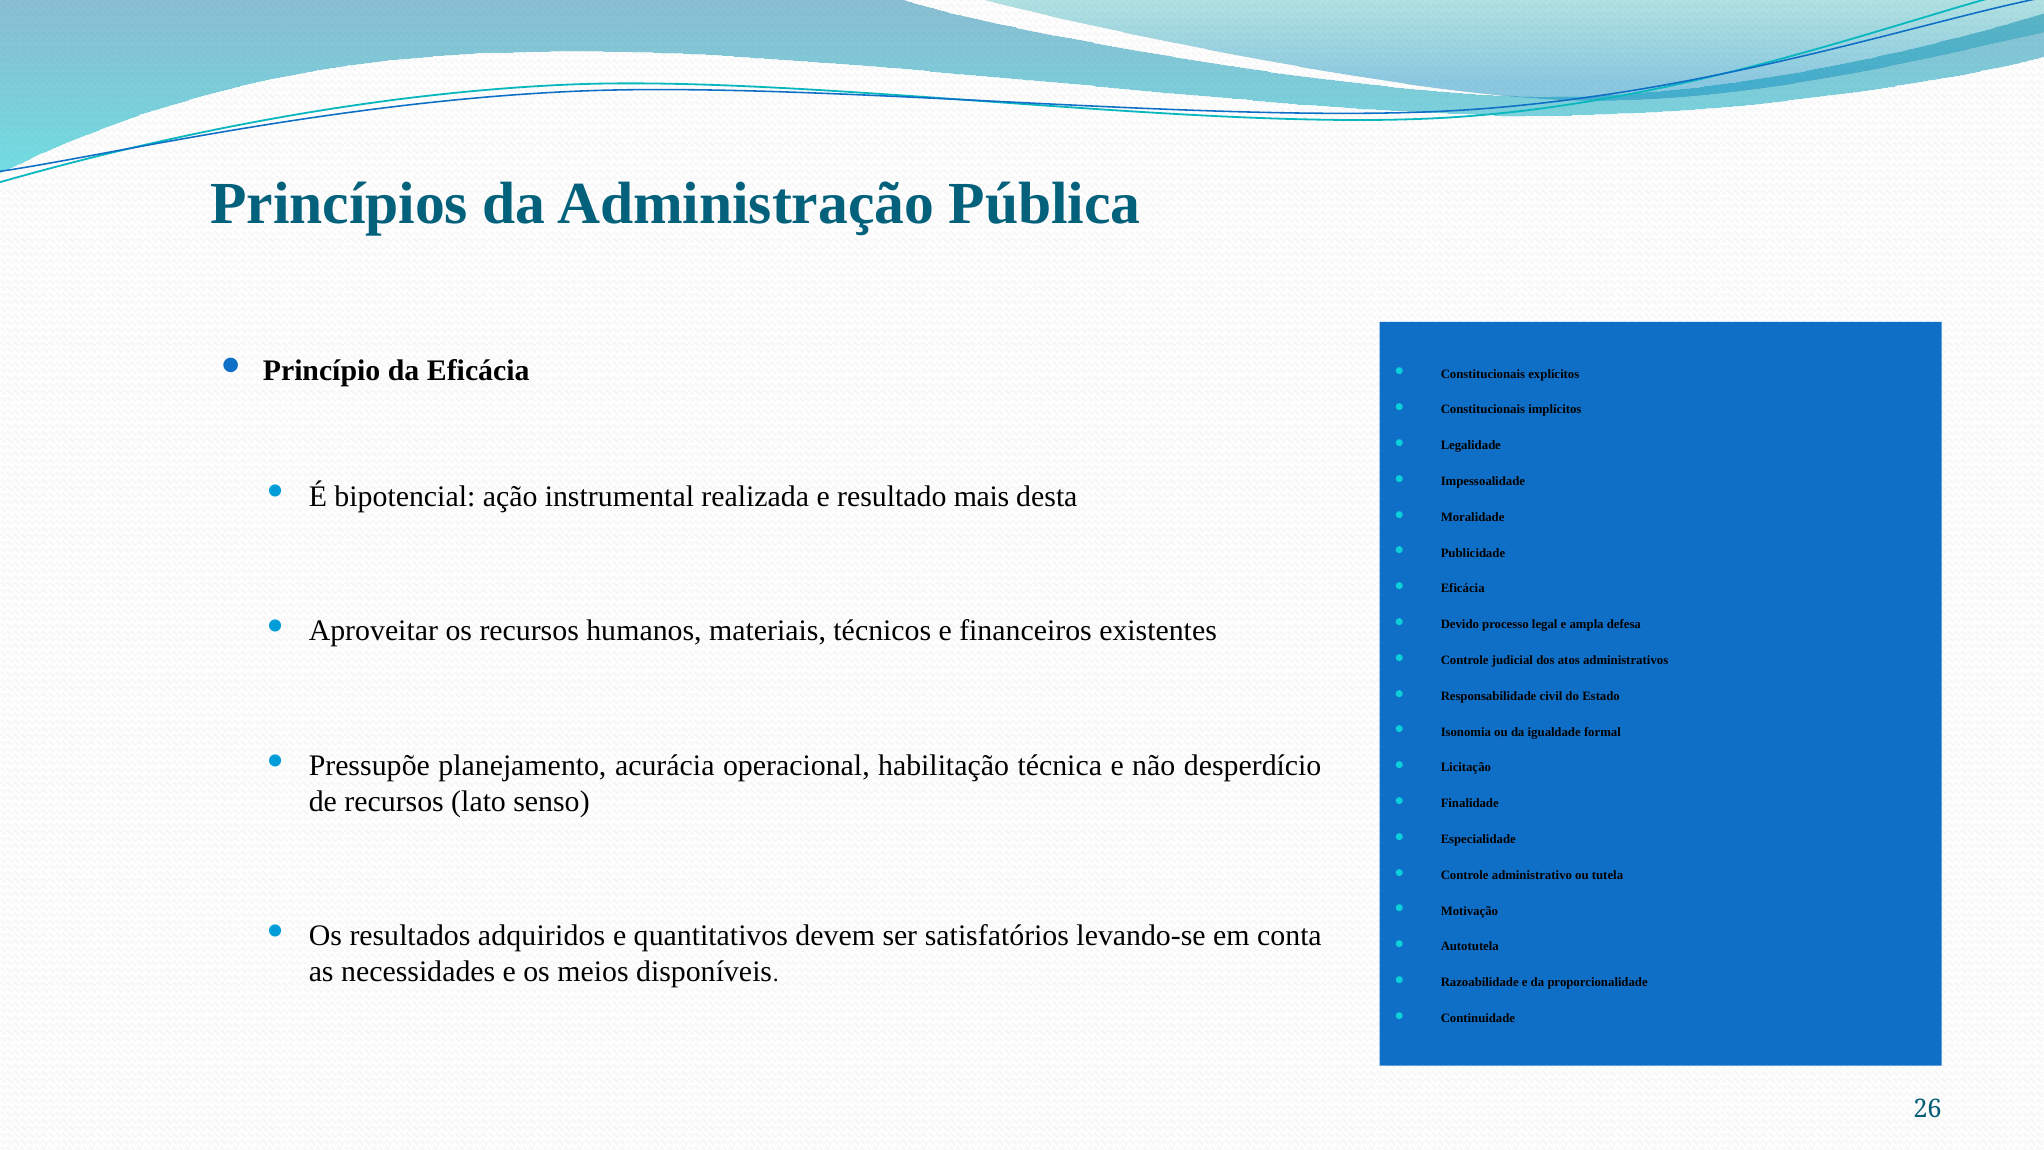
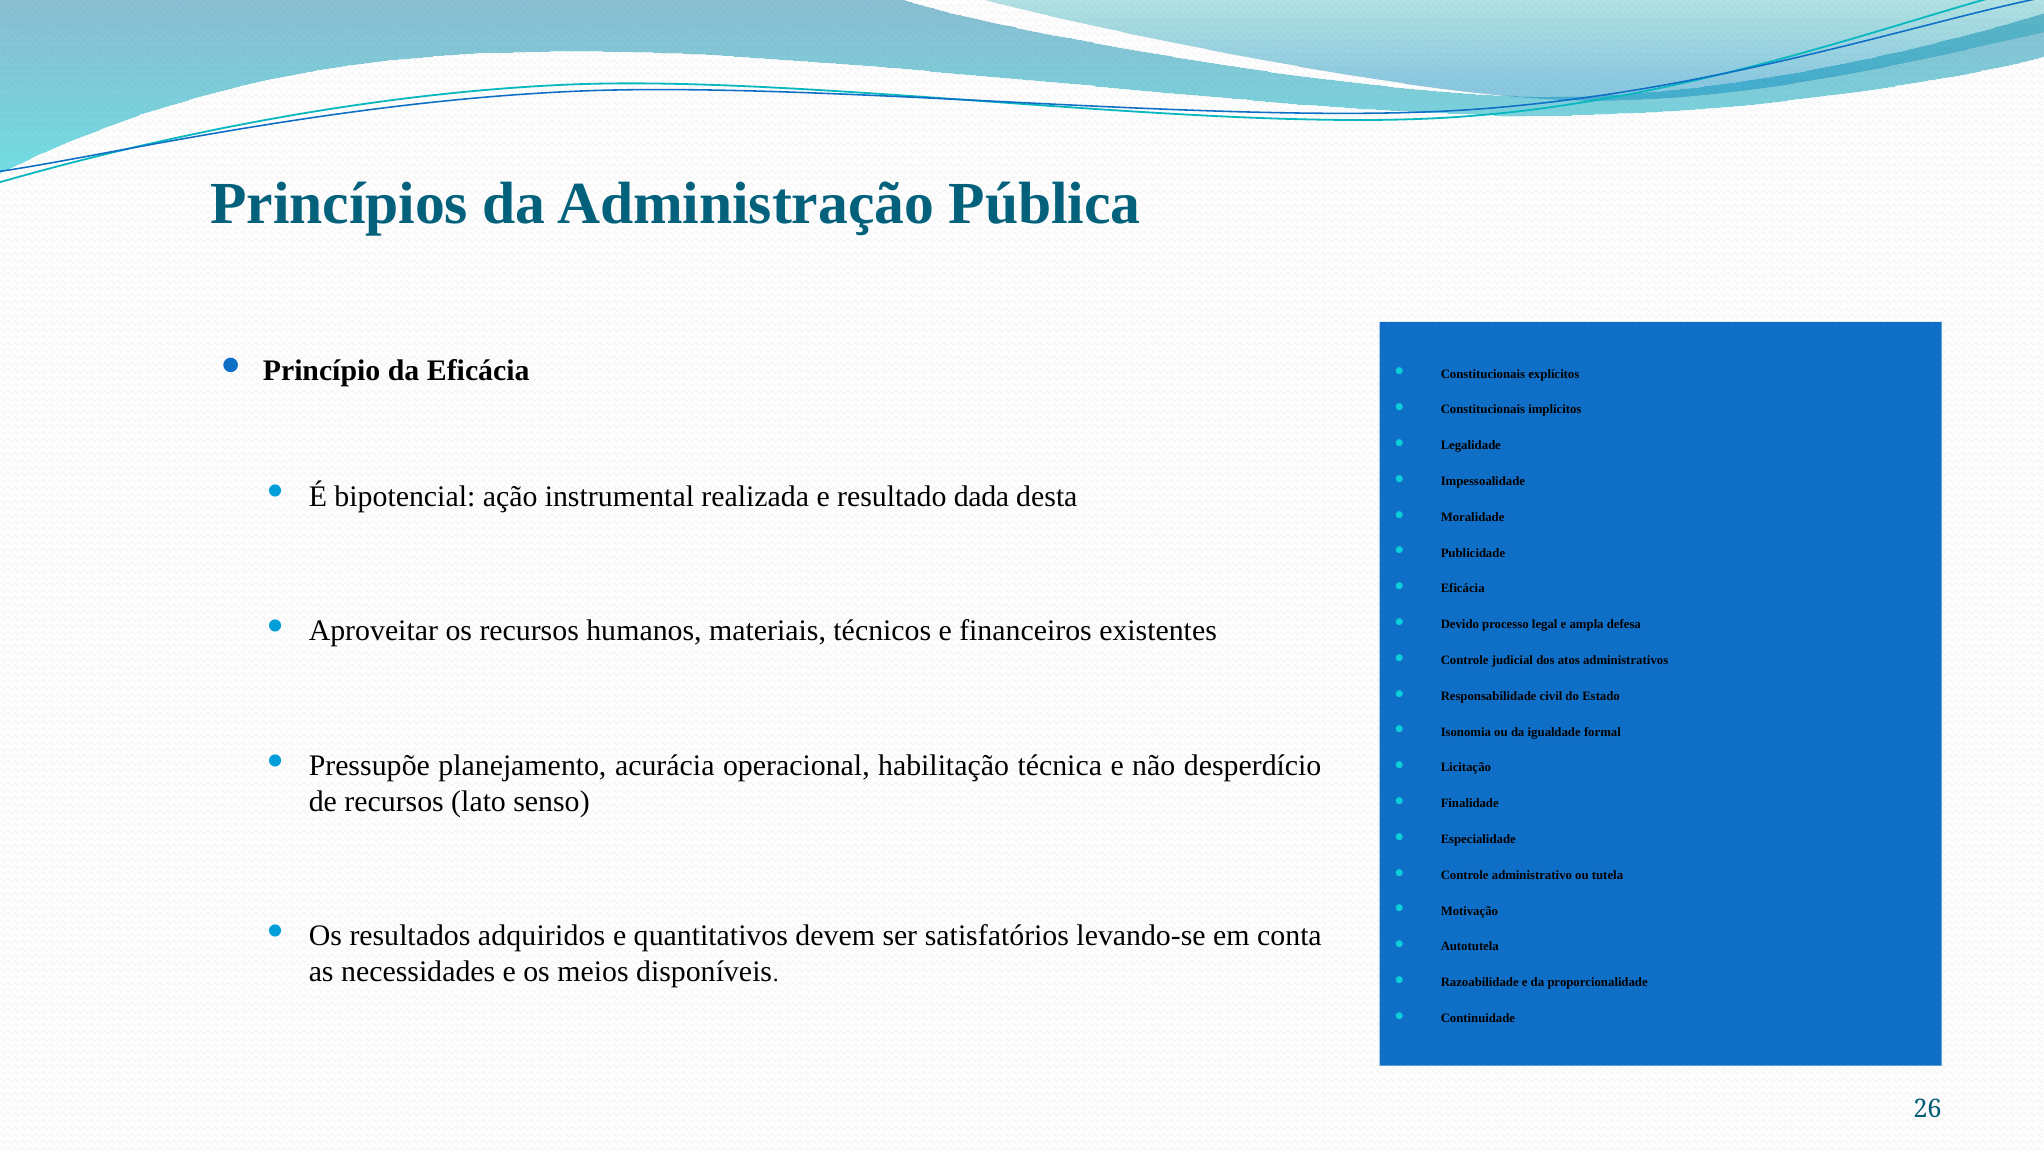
mais: mais -> dada (981, 496)
